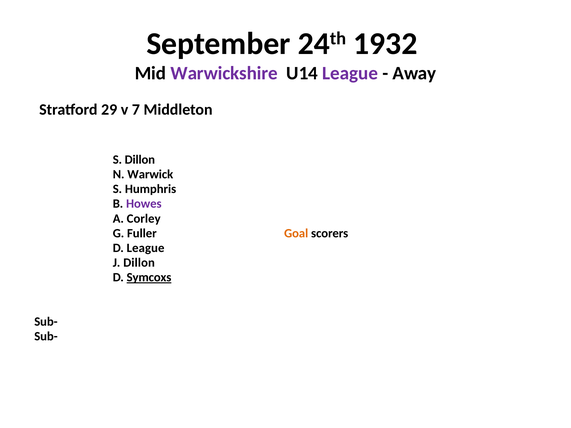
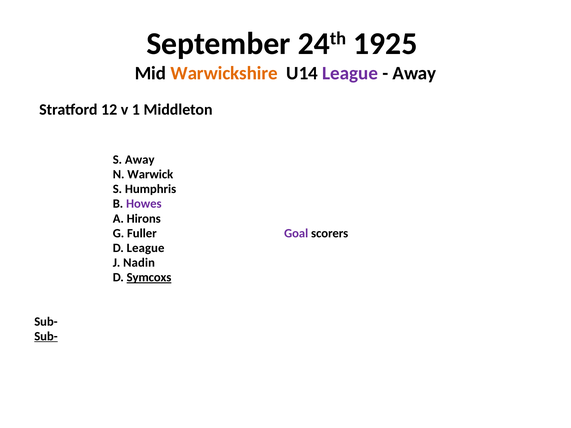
1932: 1932 -> 1925 (385, 44)
Warwickshire colour: purple -> orange (224, 73)
29: 29 -> 12 (109, 110)
7: 7 -> 1 (136, 110)
S Dillon: Dillon -> Away (140, 160)
Corley: Corley -> Hirons (144, 219)
Goal colour: orange -> purple (296, 233)
J Dillon: Dillon -> Nadin (139, 263)
Sub- underline: none -> present (46, 336)
